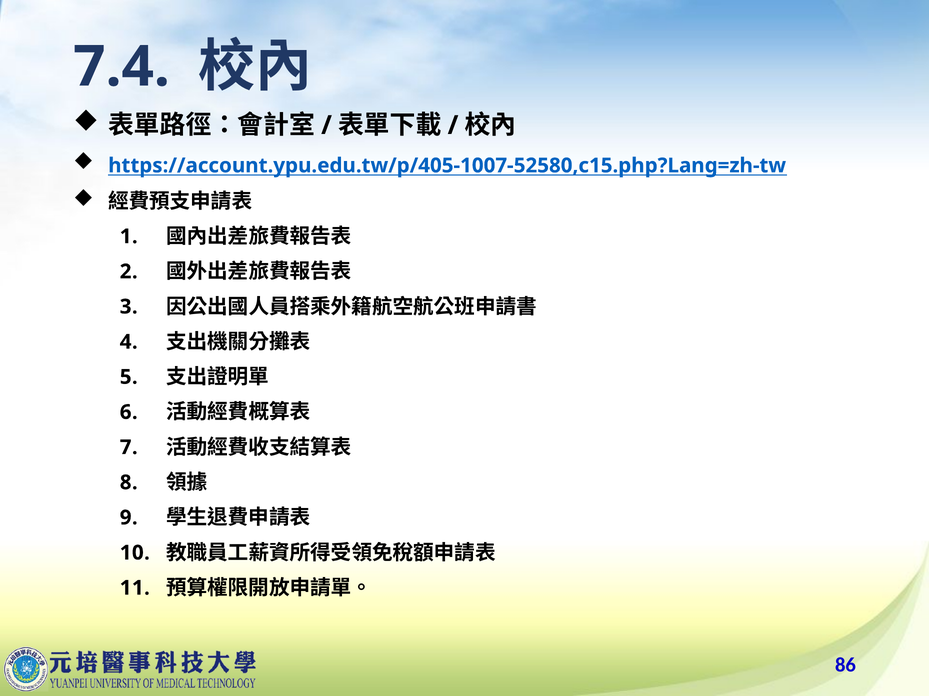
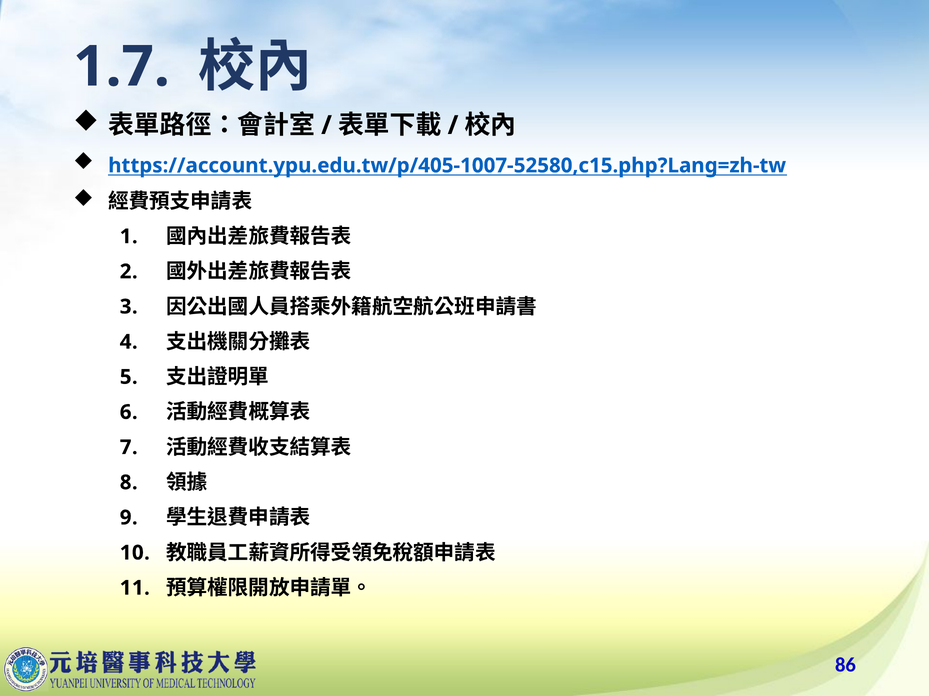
7.4: 7.4 -> 1.7 (122, 67)
